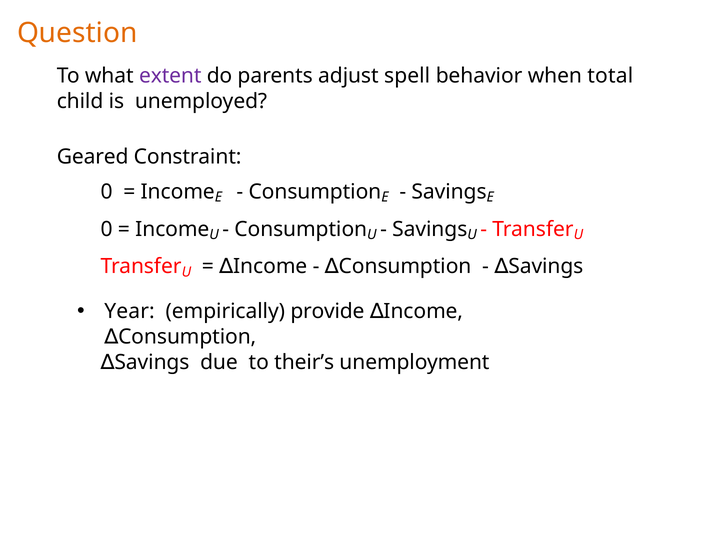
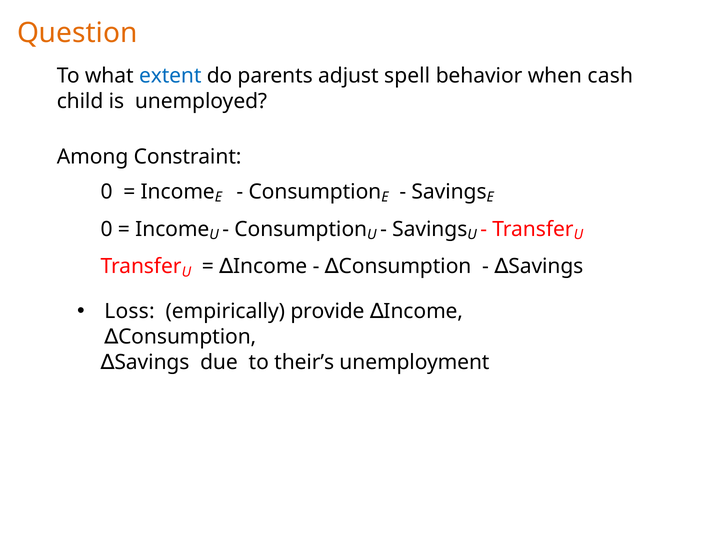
extent colour: purple -> blue (170, 76)
total: total -> cash (610, 76)
Geared: Geared -> Among (93, 157)
Year: Year -> Loss (129, 312)
